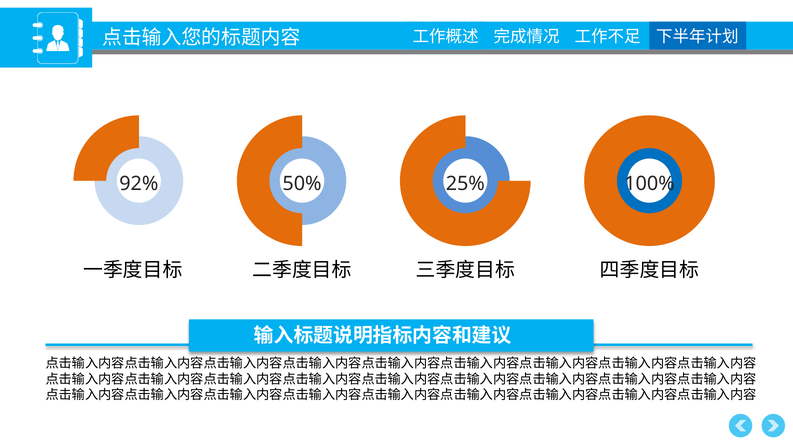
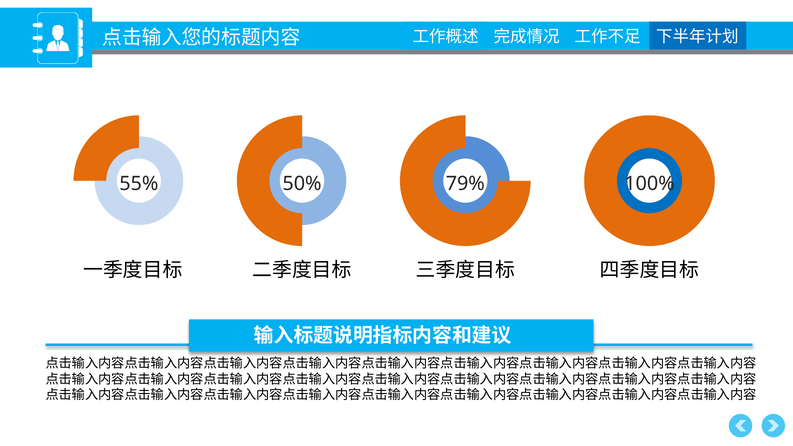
92%: 92% -> 55% (139, 184)
25%: 25% -> 79% (465, 184)
